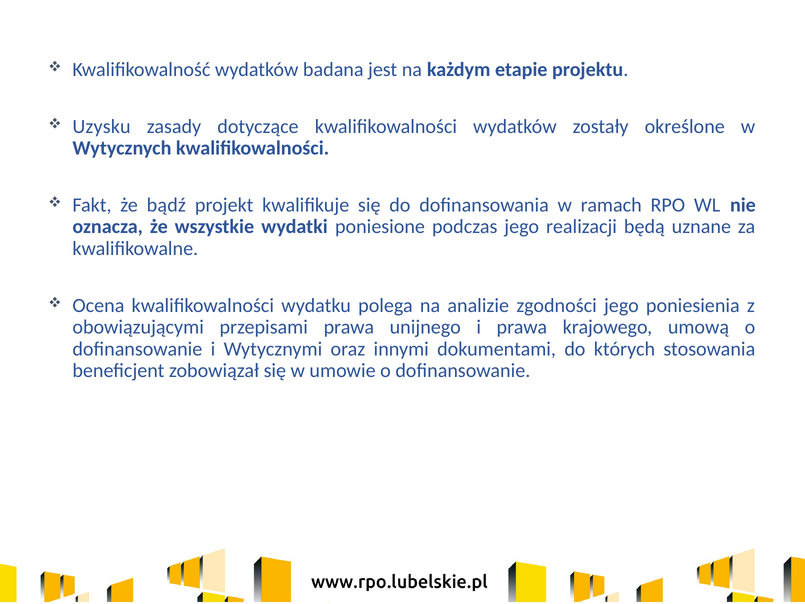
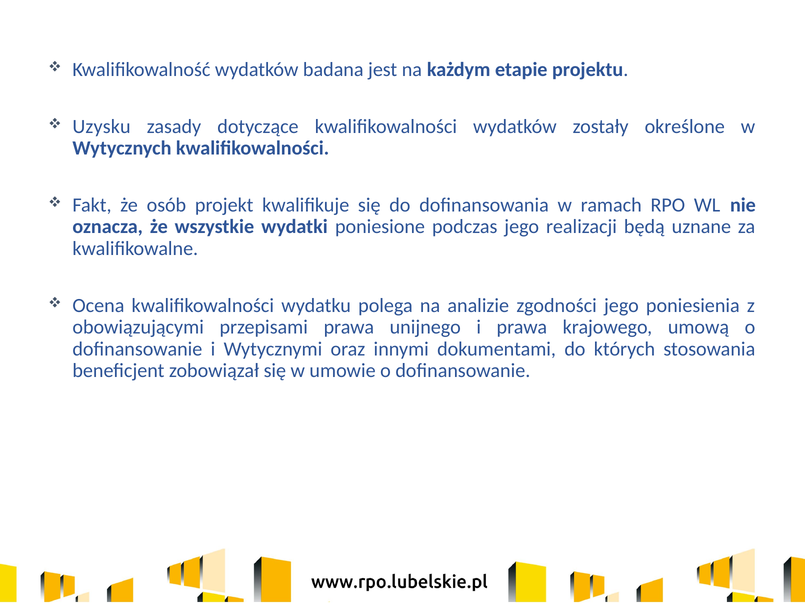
bądź: bądź -> osób (166, 205)
